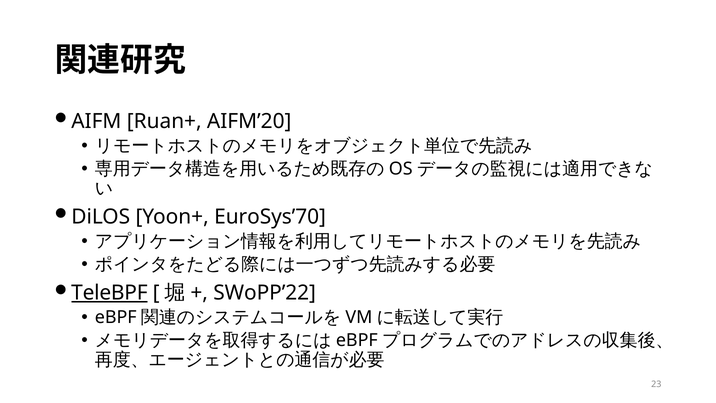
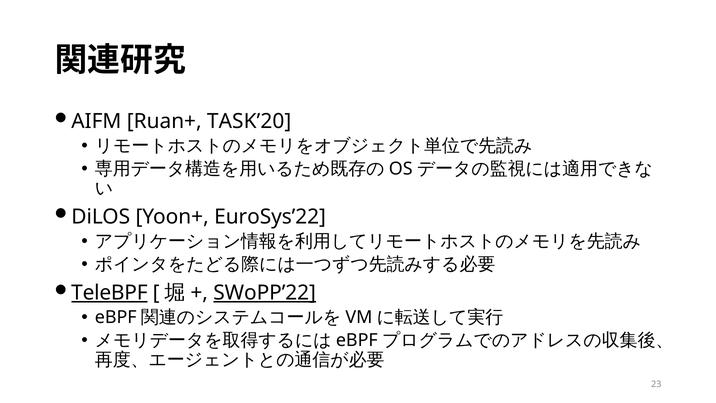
AIFM’20: AIFM’20 -> TASK’20 (249, 121)
EuroSys’70: EuroSys’70 -> EuroSys’22 (270, 216)
SWoPP’22 underline: none -> present (265, 293)
